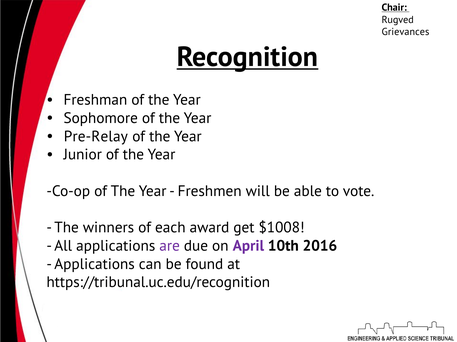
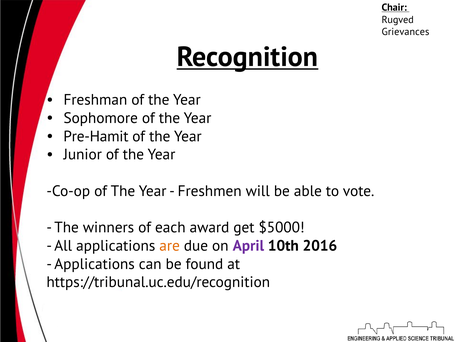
Pre-Relay: Pre-Relay -> Pre-Hamit (96, 137)
$1008: $1008 -> $5000 (282, 228)
are colour: purple -> orange (170, 246)
